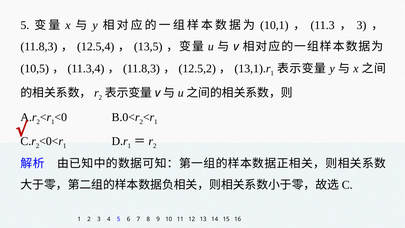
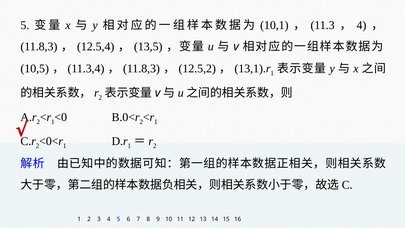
3: 3 -> 4 (361, 25)
